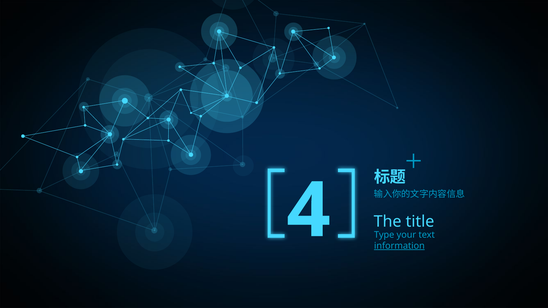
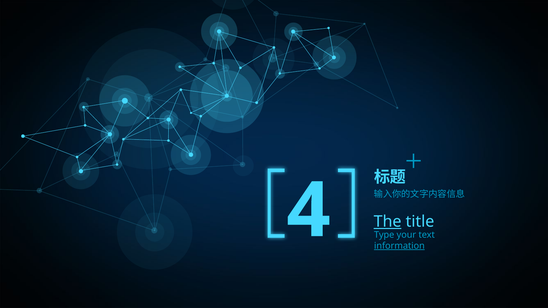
The underline: none -> present (388, 222)
